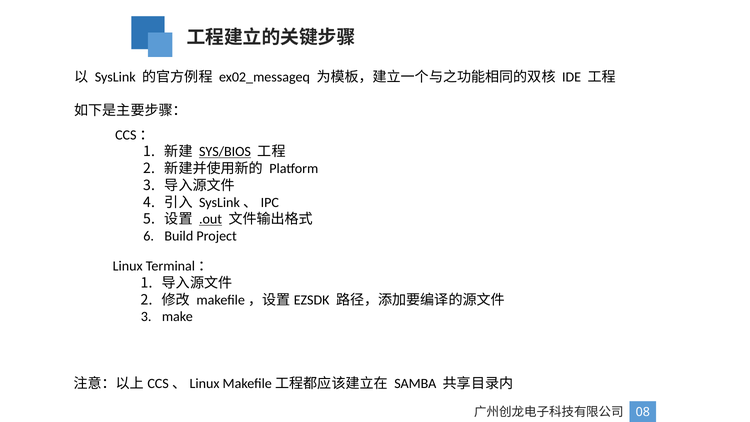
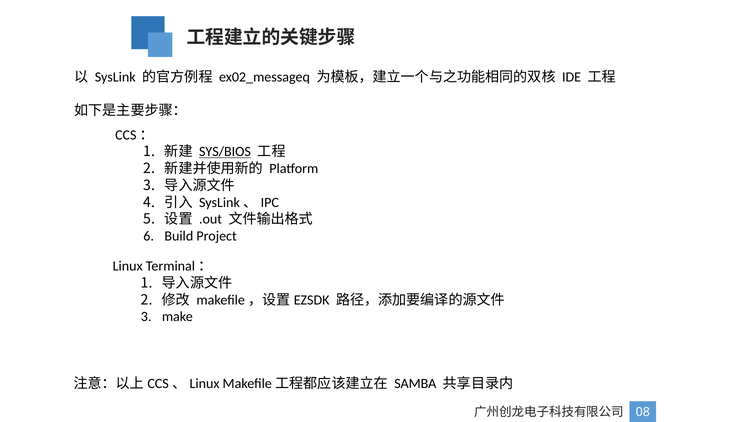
.out underline: present -> none (211, 219)
